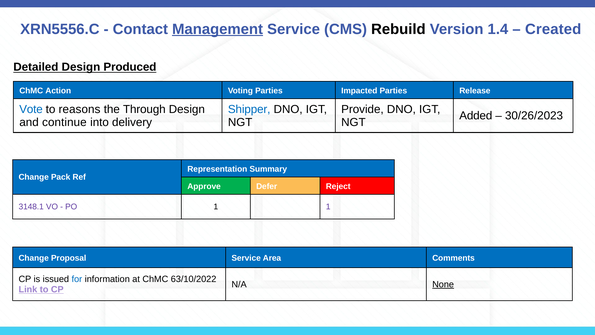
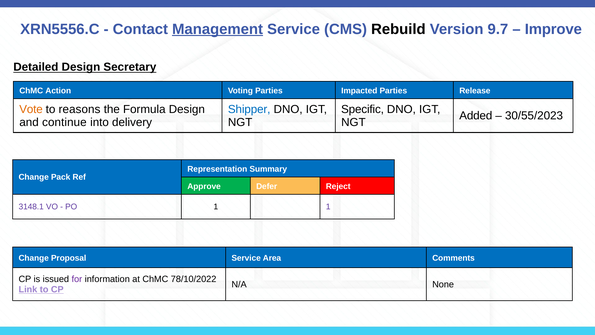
1.4: 1.4 -> 9.7 (498, 29)
Created: Created -> Improve (553, 29)
Produced: Produced -> Secretary (130, 67)
Vote colour: blue -> orange (31, 109)
Through: Through -> Formula (144, 109)
Provide: Provide -> Specific (362, 109)
30/26/2023: 30/26/2023 -> 30/55/2023 (534, 116)
for colour: blue -> purple (77, 279)
63/10/2022: 63/10/2022 -> 78/10/2022 (194, 279)
None underline: present -> none (443, 284)
